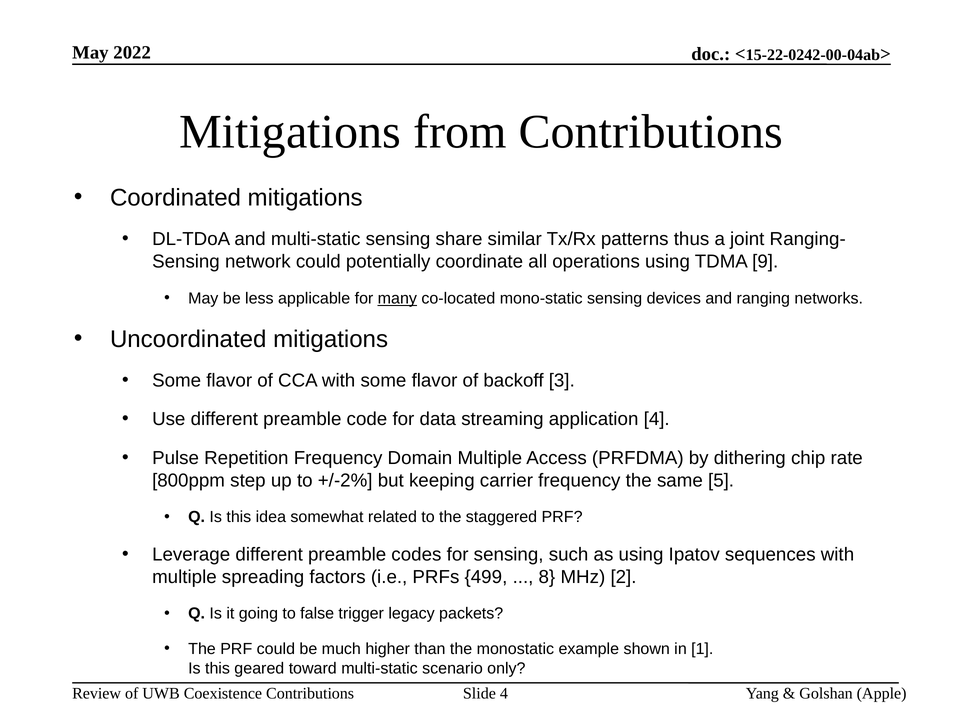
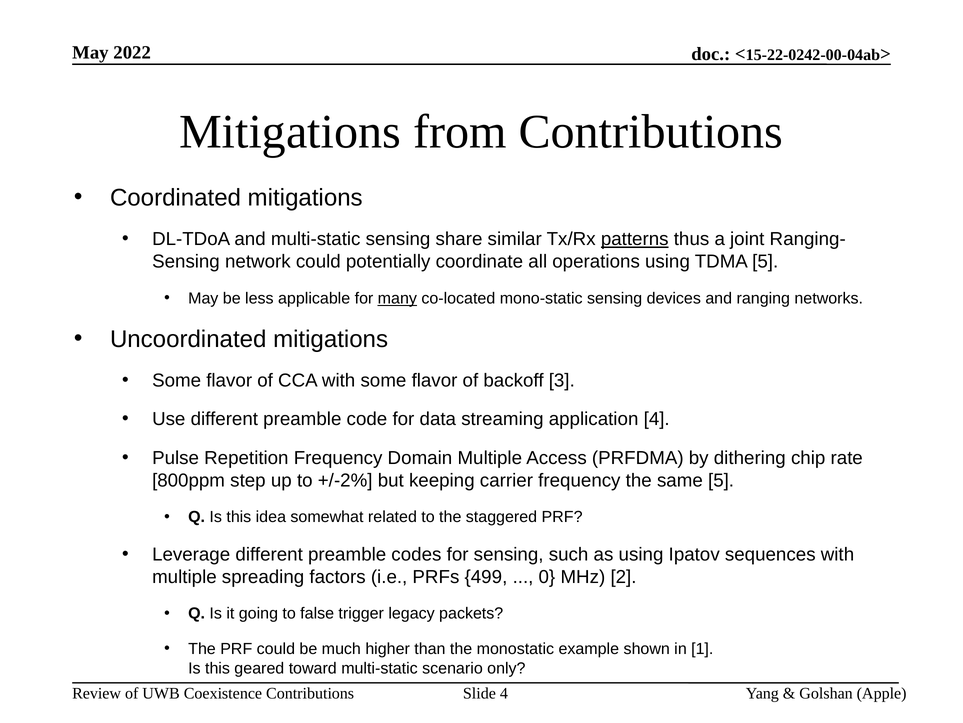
patterns underline: none -> present (635, 239)
TDMA 9: 9 -> 5 (765, 261)
8: 8 -> 0 (547, 576)
